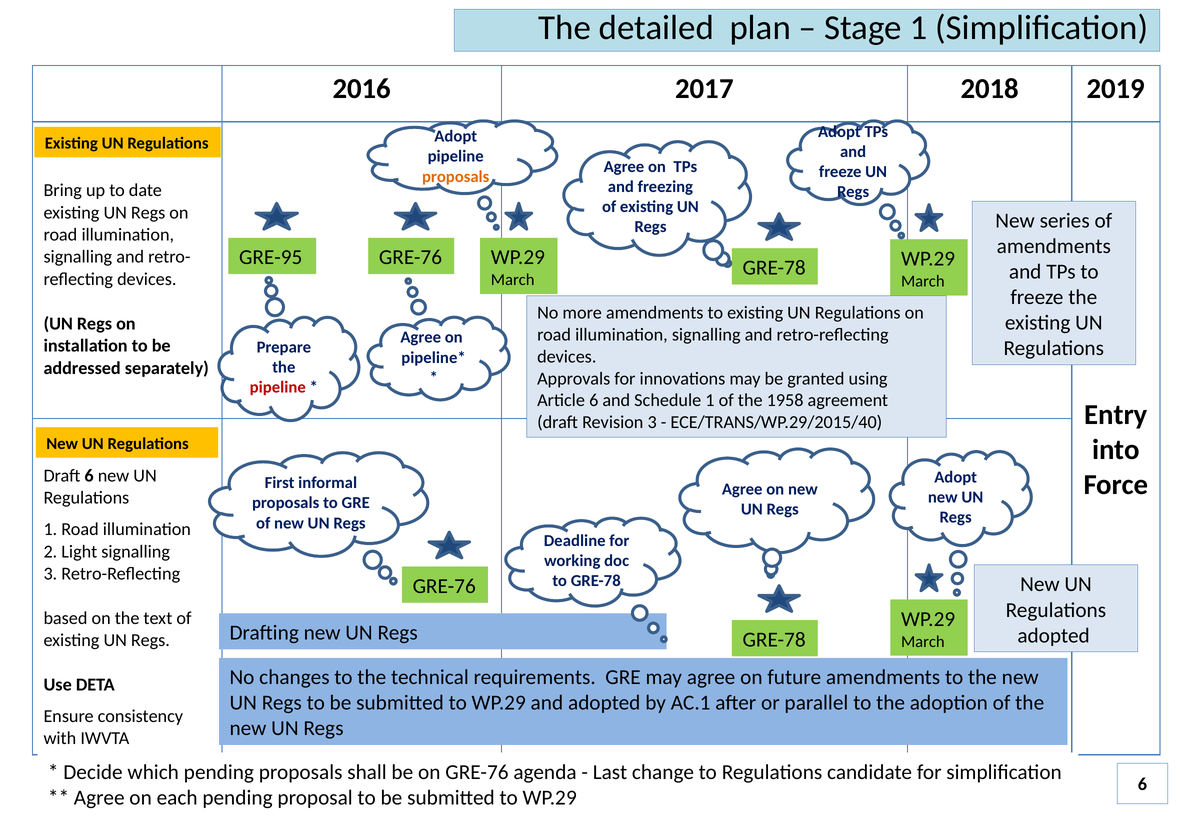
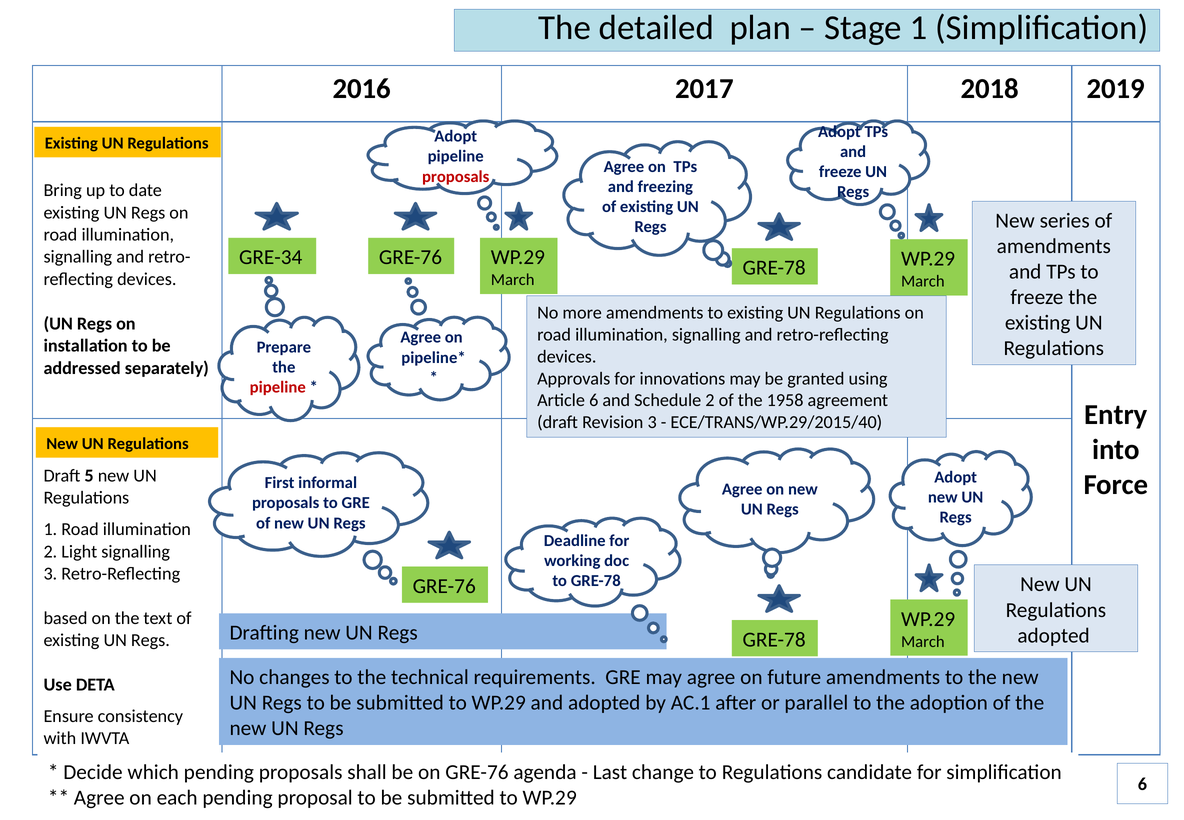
proposals colour: orange -> red (456, 176)
GRE-95: GRE-95 -> GRE-34 (271, 257)
Schedule 1: 1 -> 2 (710, 400)
Draft 6: 6 -> 5 (89, 476)
